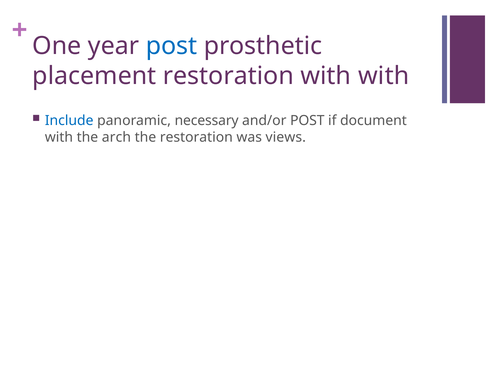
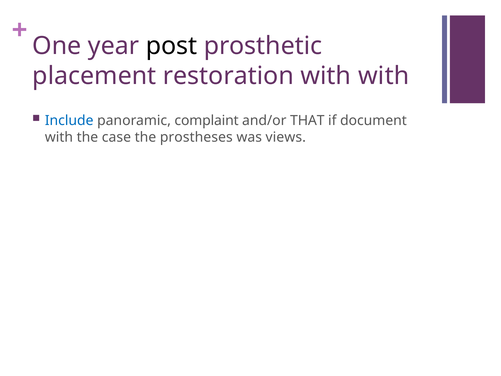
post colour: blue -> black (172, 46)
necessary: necessary -> complaint (207, 120)
and/or POST: POST -> THAT (307, 120)
arch: arch -> case (116, 137)
the restoration: restoration -> prostheses (196, 137)
